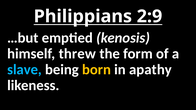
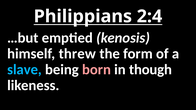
2:9: 2:9 -> 2:4 (149, 16)
born colour: yellow -> pink (96, 70)
apathy: apathy -> though (151, 70)
